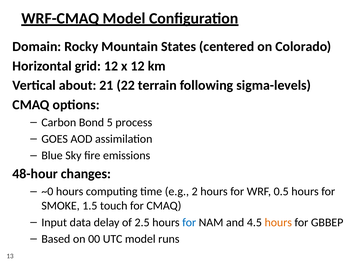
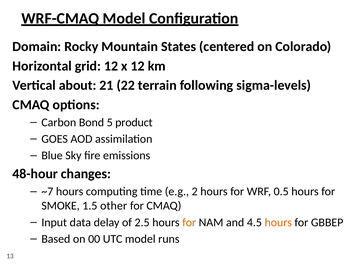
process: process -> product (134, 122)
~0: ~0 -> ~7 (47, 192)
touch: touch -> other (114, 206)
for colour: blue -> orange (189, 222)
